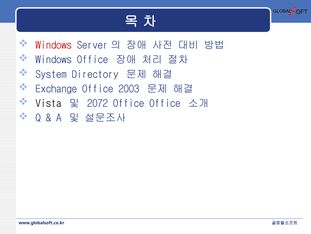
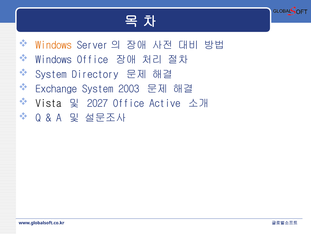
Windows colour: red -> orange (54, 45)
Exchange Office: Office -> System (98, 89)
2072: 2072 -> 2027 (97, 103)
Office Office: Office -> Active (165, 103)
